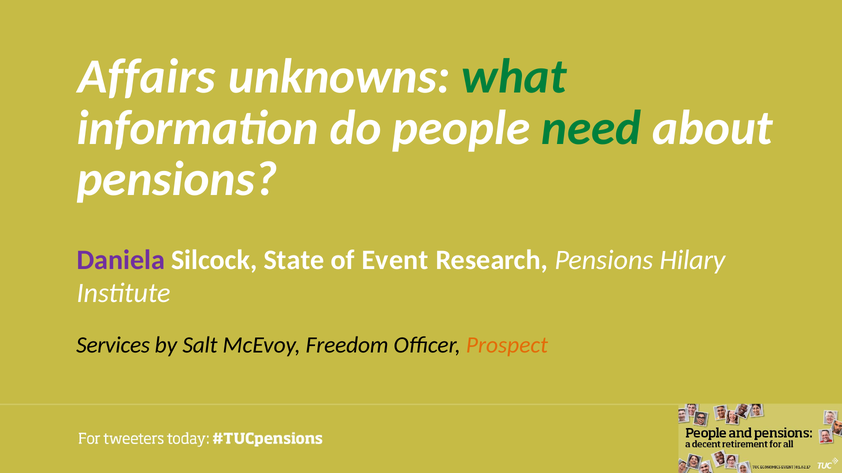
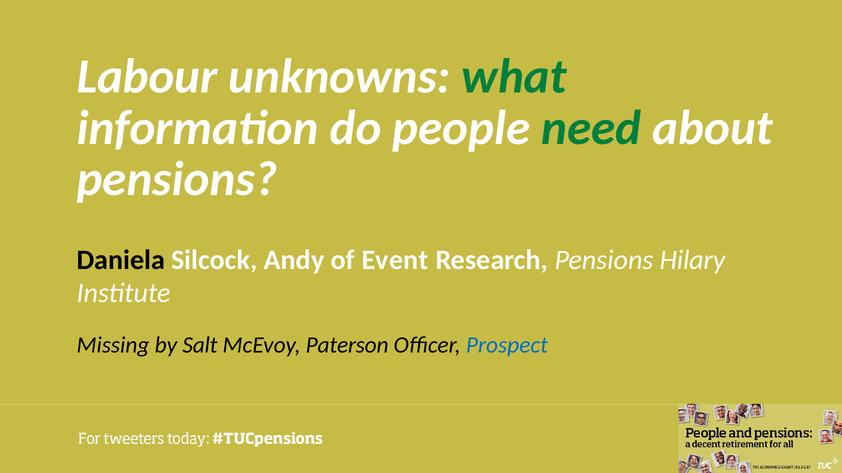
Affairs: Affairs -> Labour (147, 77)
Daniela colour: purple -> black (121, 261)
State: State -> Andy (294, 261)
Services: Services -> Missing (113, 345)
Freedom: Freedom -> Paterson (347, 345)
Prospect colour: orange -> blue (507, 345)
